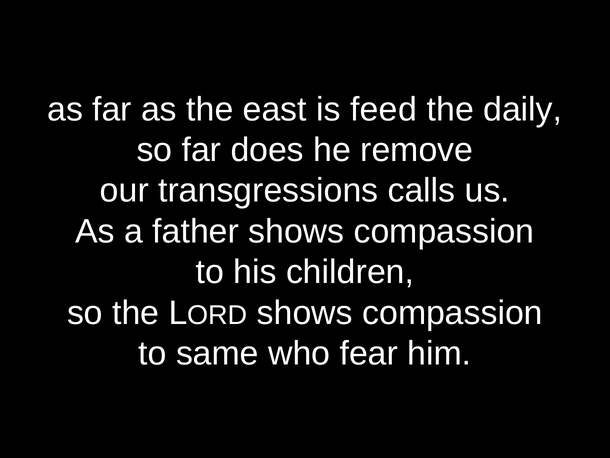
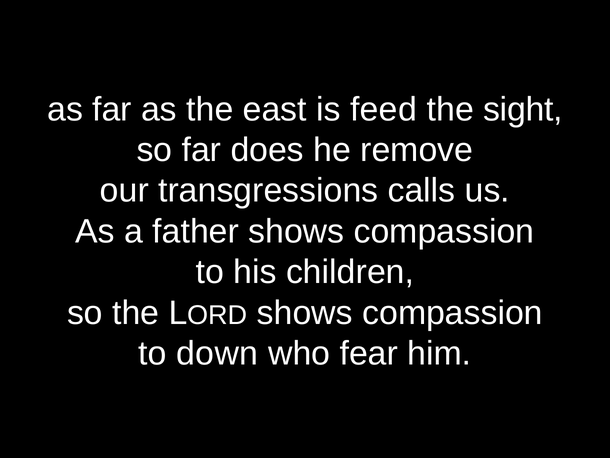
daily: daily -> sight (523, 109)
same: same -> down (217, 353)
